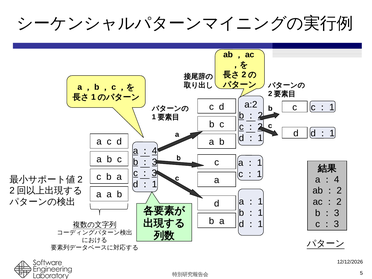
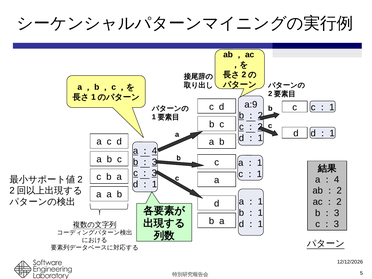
a:2: a:2 -> a:9 (251, 105)
